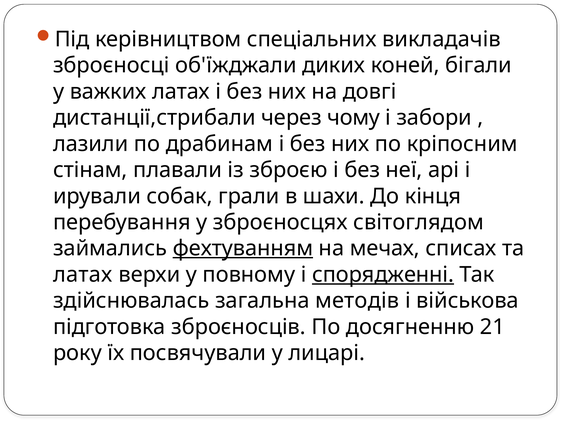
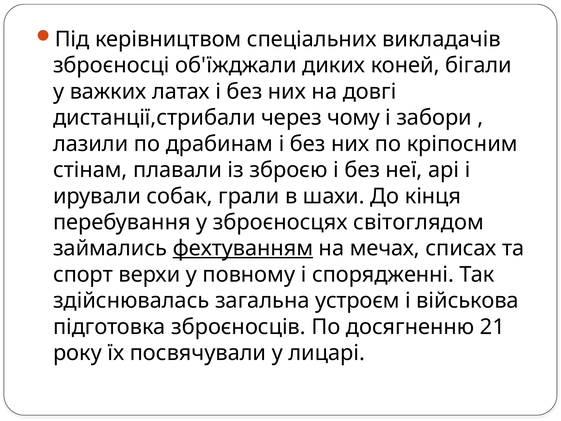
латах: латах -> спорт (83, 274)
спорядженні underline: present -> none (383, 274)
методів: методів -> устроєм (357, 301)
